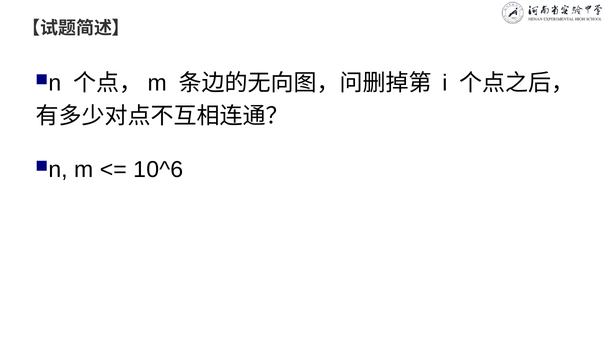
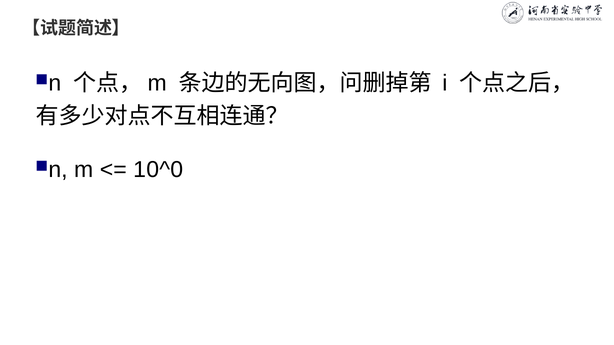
10^6: 10^6 -> 10^0 (158, 170)
